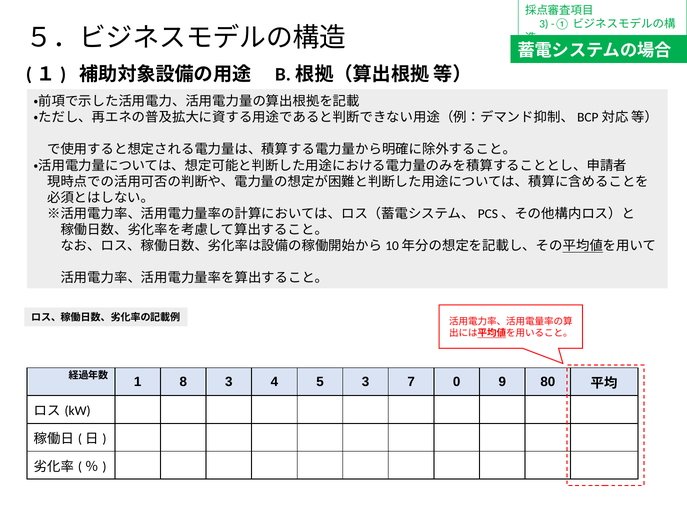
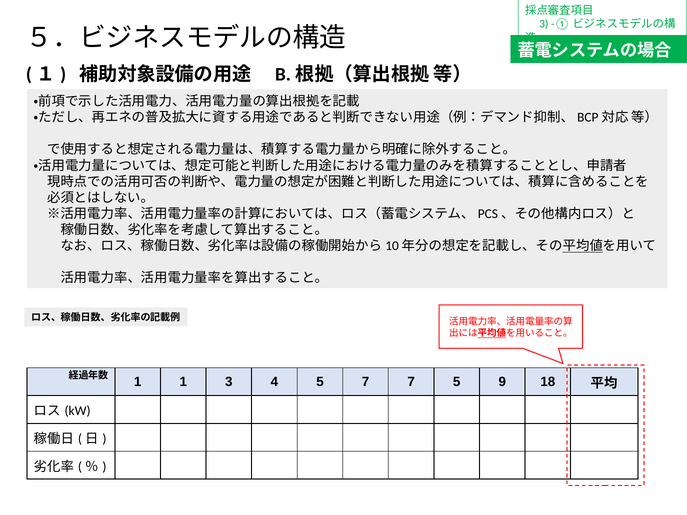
1 8: 8 -> 1 (183, 382)
5 3: 3 -> 7 (366, 382)
7 0: 0 -> 5 (457, 382)
80: 80 -> 18 (548, 382)
